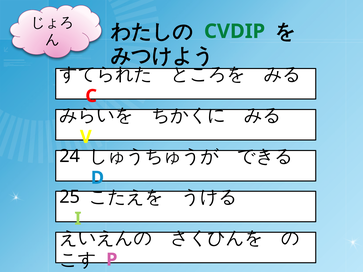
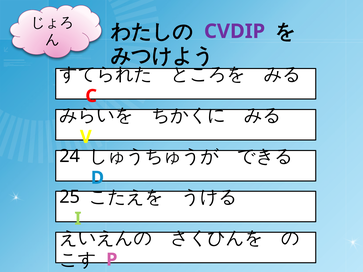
CVDIP colour: green -> purple (235, 31)
